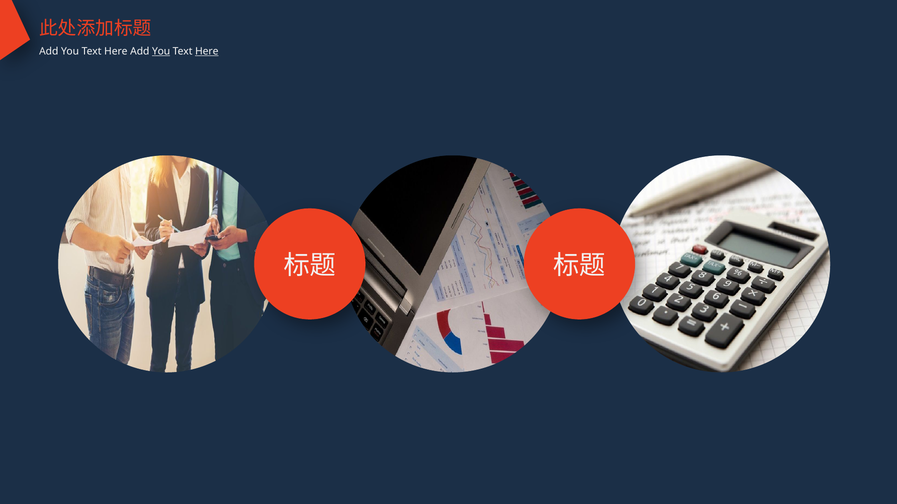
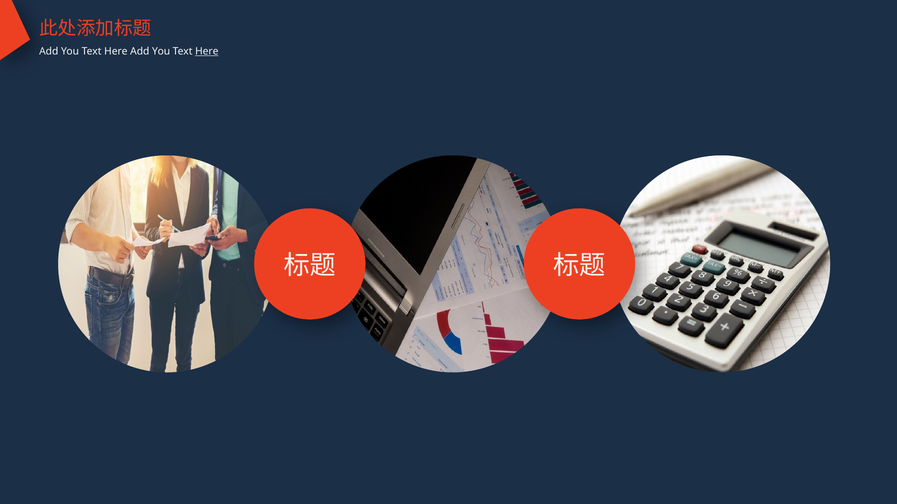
You underline: present -> none (161, 51)
